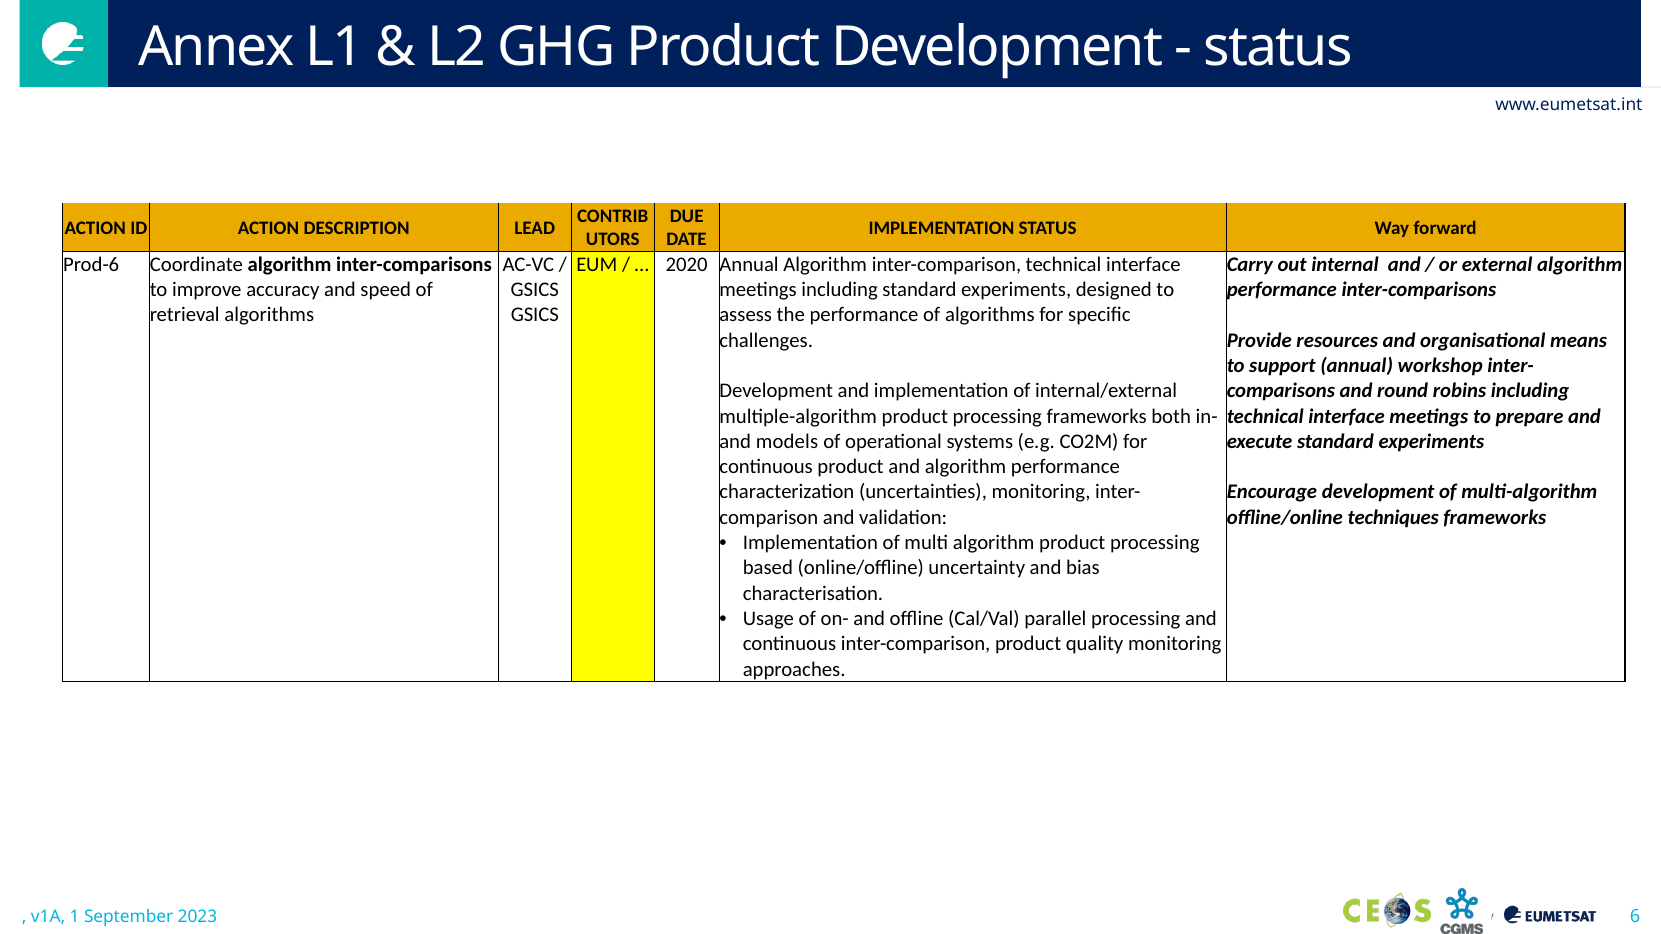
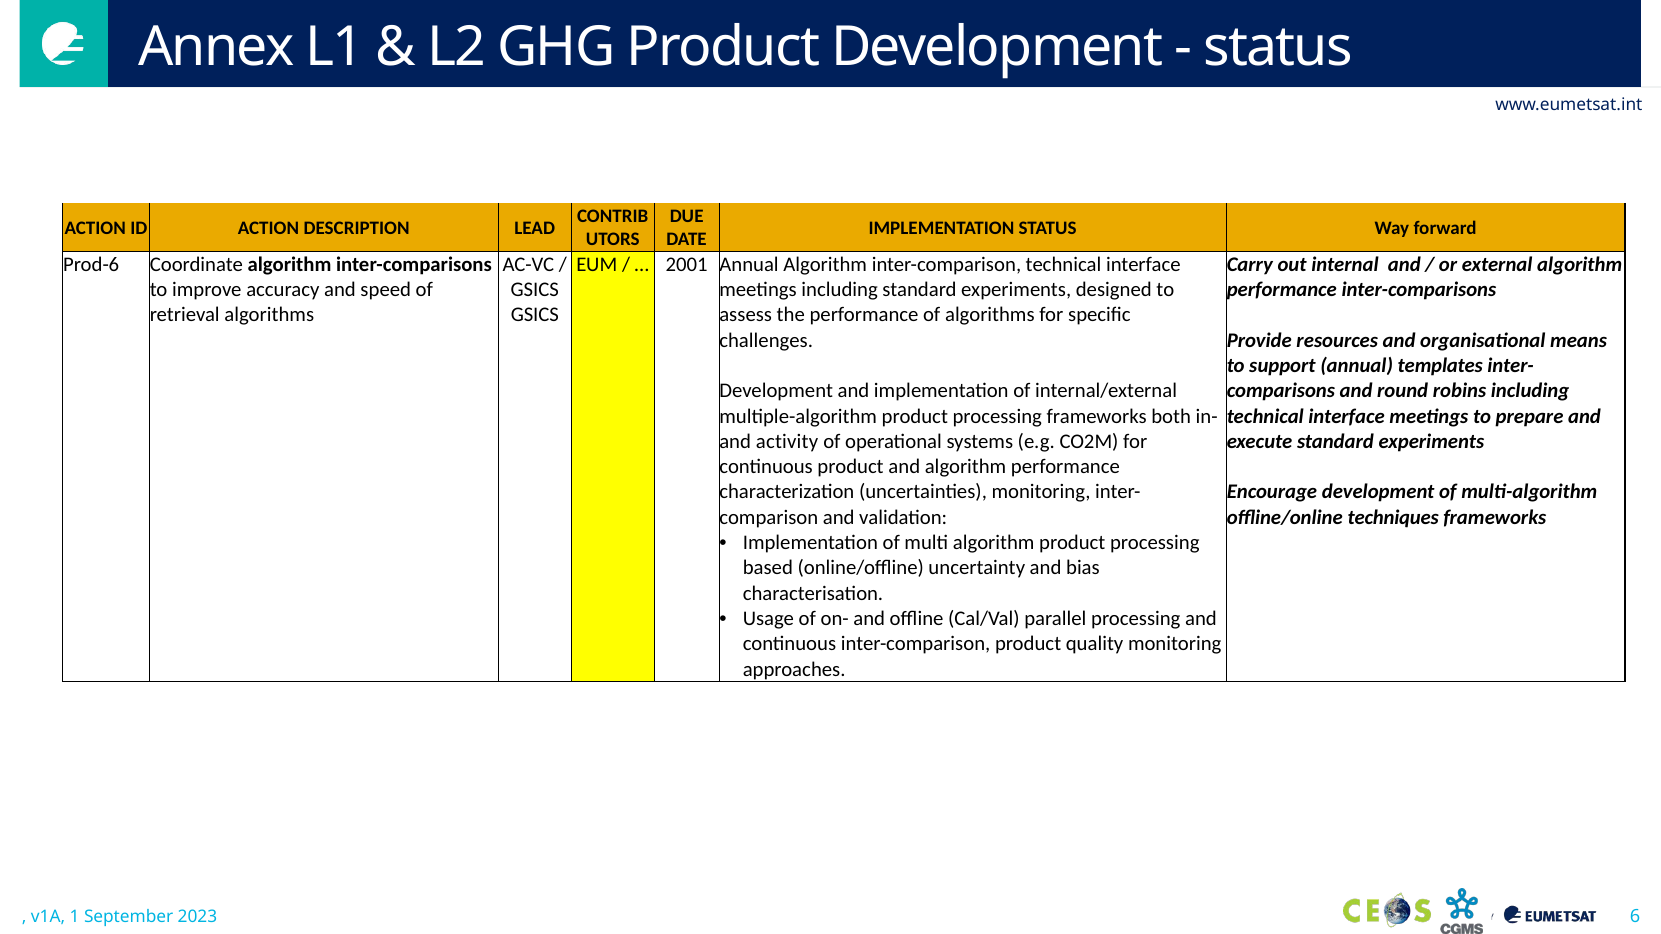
2020: 2020 -> 2001 (687, 265)
workshop: workshop -> templates (1440, 366)
models: models -> activity (787, 442)
